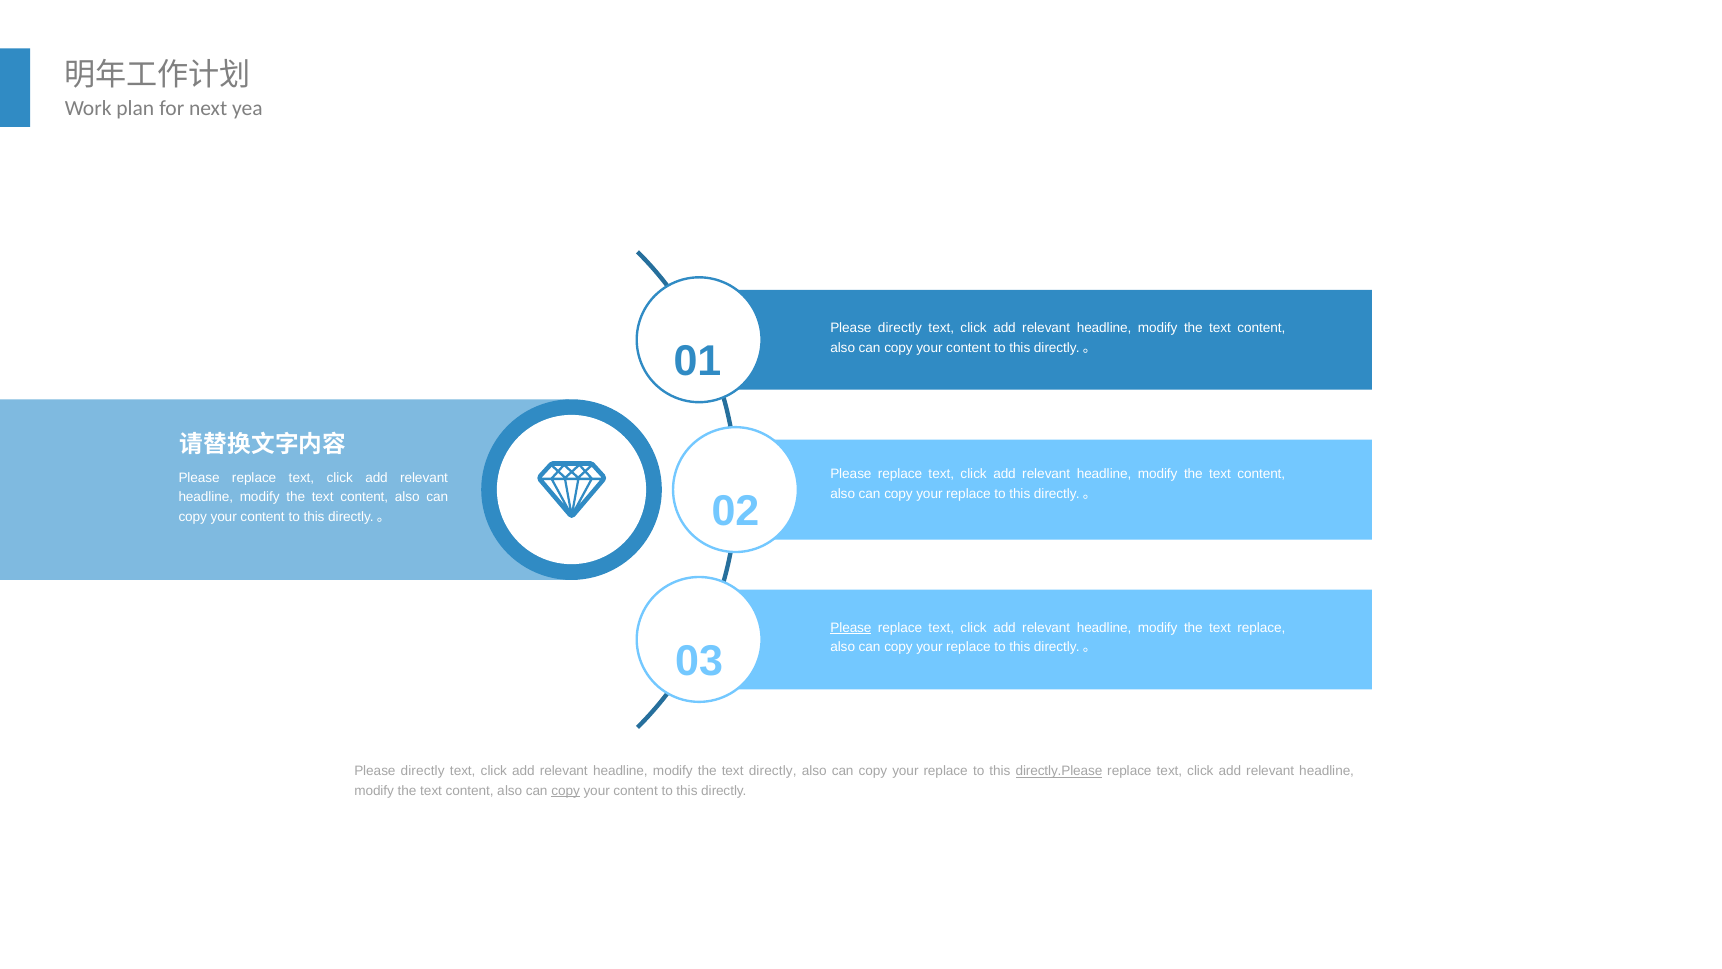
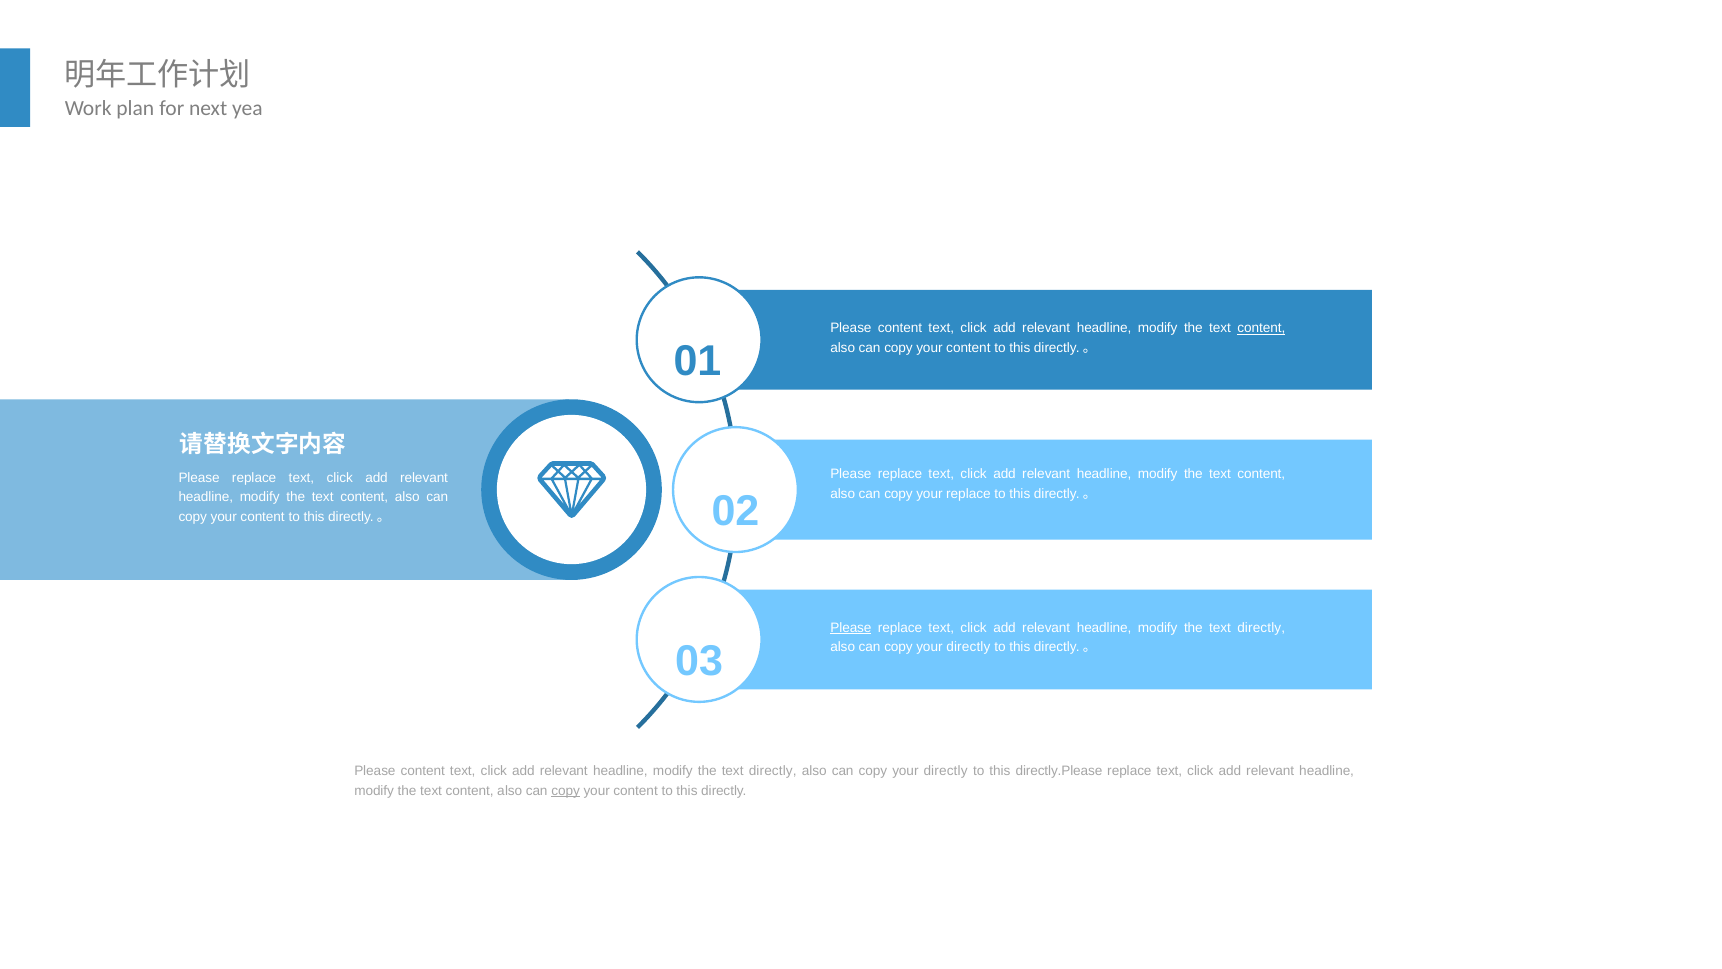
directly: directly -> content (900, 328)
content underline: none -> present (1261, 328)
replace: replace -> directly (1261, 628)
replace: replace -> directly (968, 647)
directly: directly -> content (423, 771)
replace: replace -> directly (946, 771)
directly.Please underline: present -> none (1059, 771)
